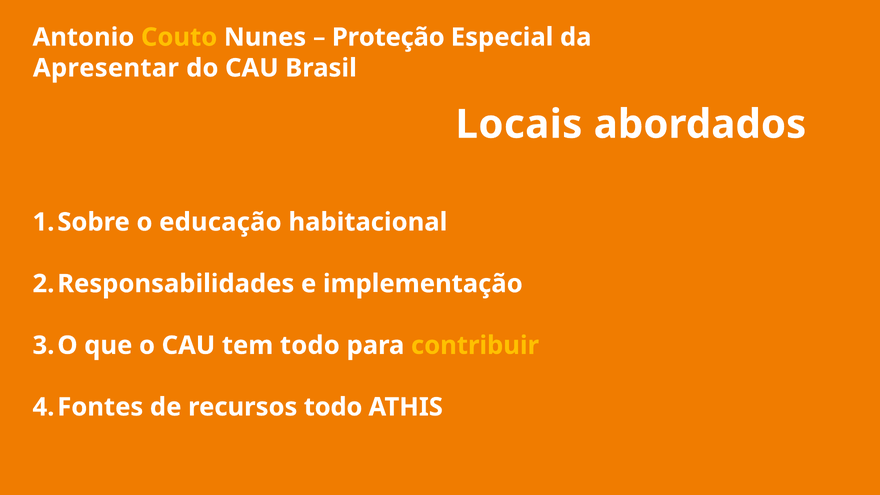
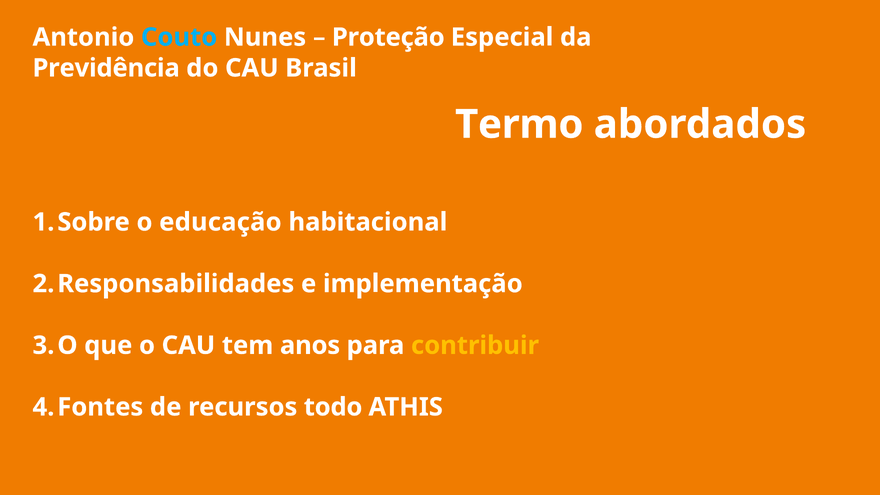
Couto colour: yellow -> light blue (179, 37)
Apresentar: Apresentar -> Previdência (106, 68)
Locais: Locais -> Termo (519, 124)
tem todo: todo -> anos (310, 345)
